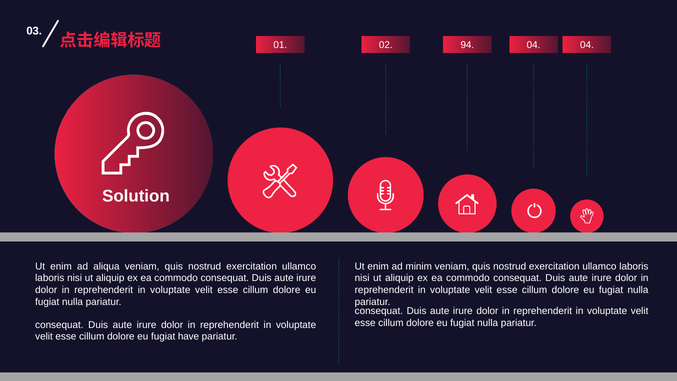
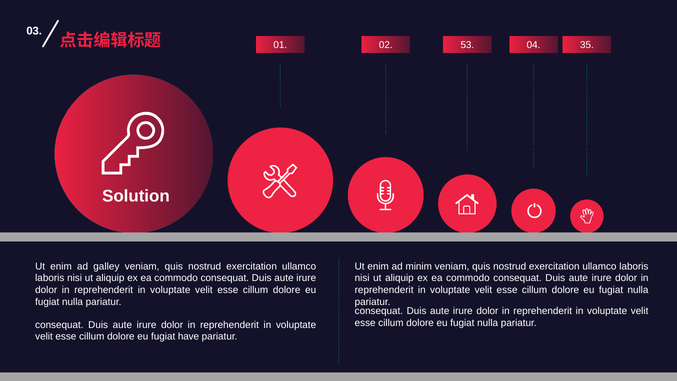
94: 94 -> 53 (467, 45)
04 04: 04 -> 35 (587, 45)
aliqua: aliqua -> galley (106, 266)
